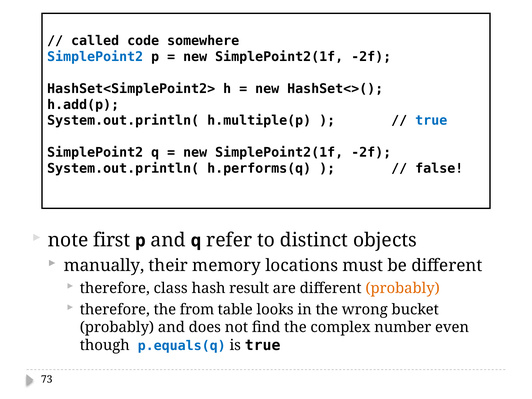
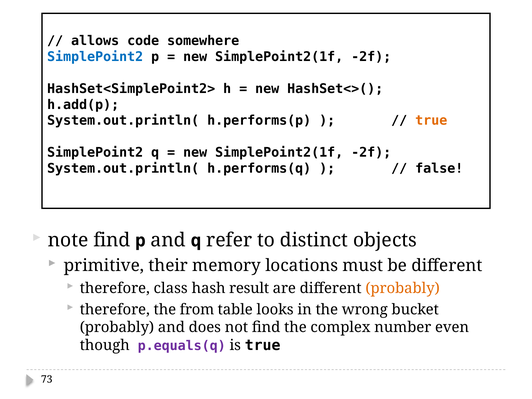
called: called -> allows (95, 41)
h.multiple(p: h.multiple(p -> h.performs(p (259, 121)
true colour: blue -> orange (431, 121)
note first: first -> find (112, 240)
manually: manually -> primitive (104, 266)
p.equals(q colour: blue -> purple (182, 346)
